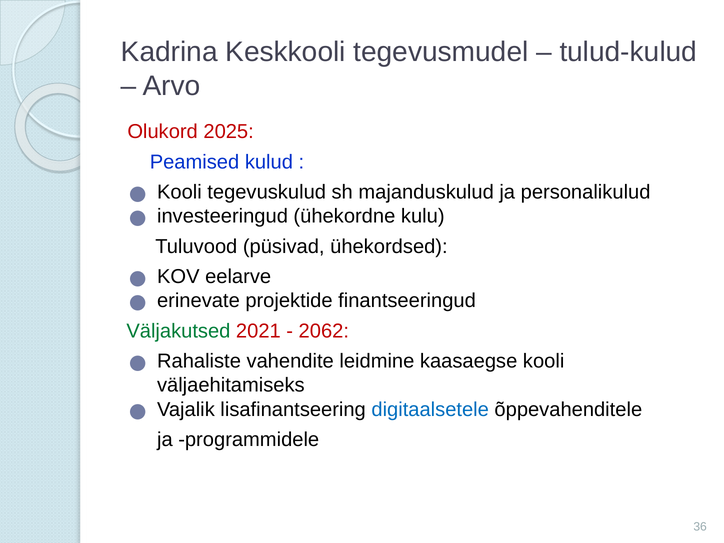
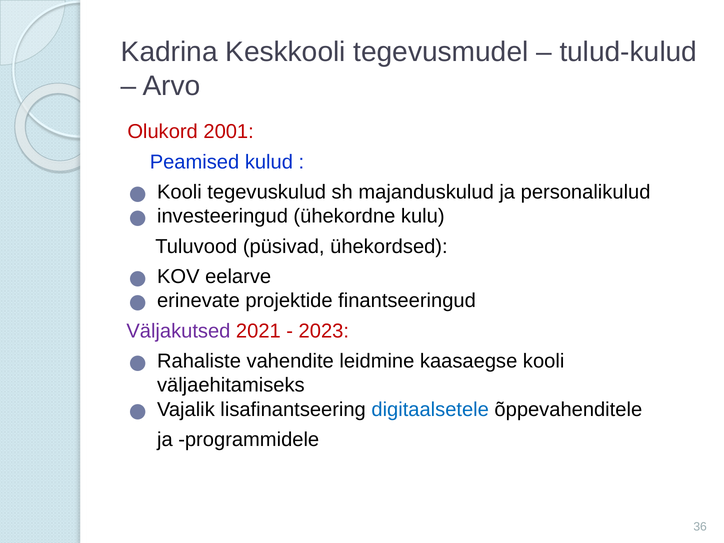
2025: 2025 -> 2001 (229, 132)
Väljakutsed colour: green -> purple (178, 331)
2062: 2062 -> 2023 (324, 331)
